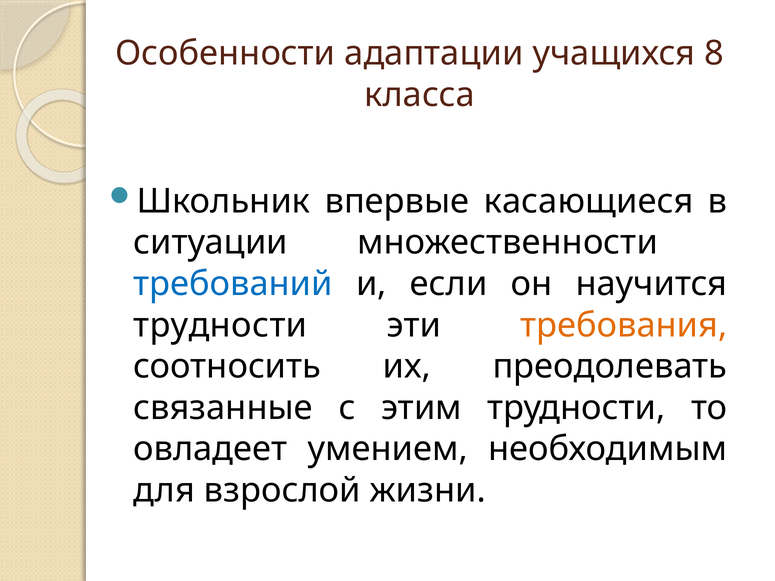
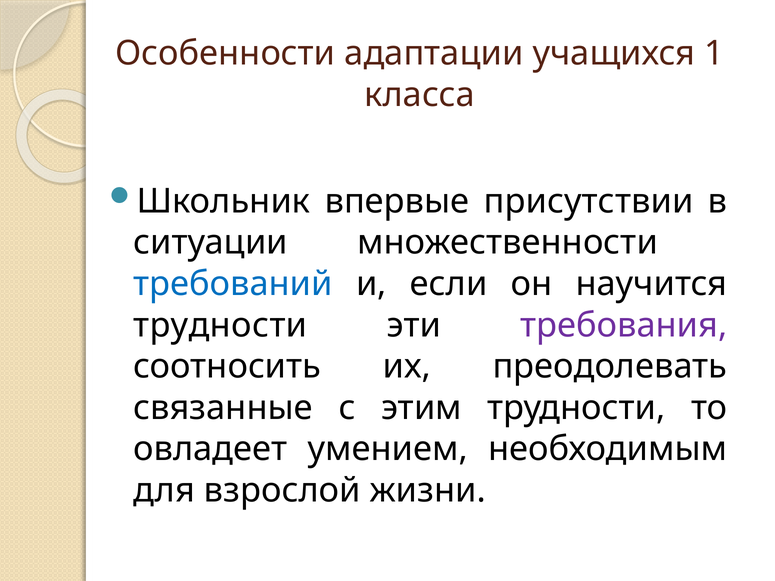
8: 8 -> 1 (714, 53)
касающиеся: касающиеся -> присутствии (589, 201)
требования colour: orange -> purple (624, 325)
